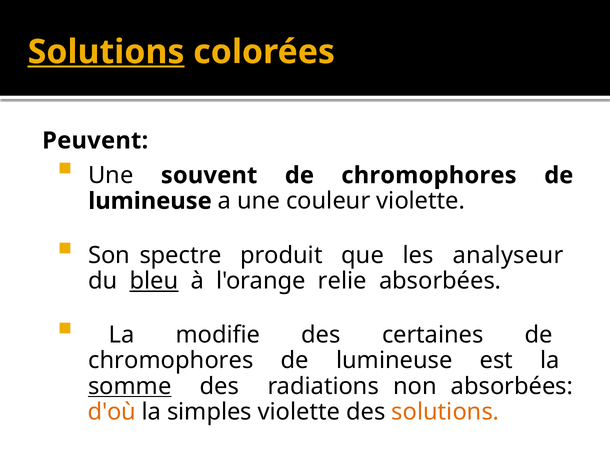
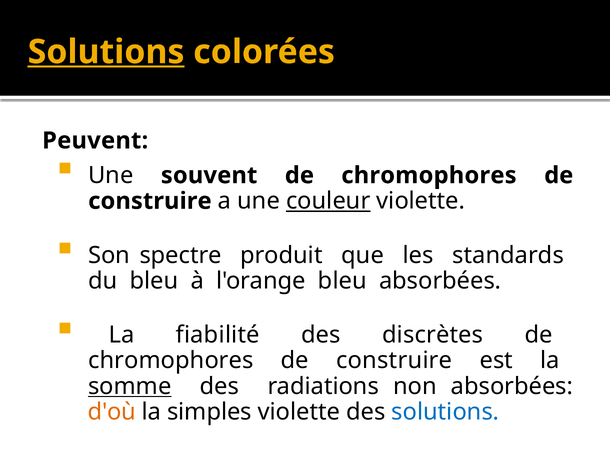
lumineuse: lumineuse -> construire (150, 201)
couleur underline: none -> present (328, 201)
analyseur: analyseur -> standards (508, 255)
bleu underline: present -> none (154, 281)
l'orange relie: relie -> bleu (342, 281)
modifie: modifie -> fiabilité (218, 335)
certaines: certaines -> discrètes (433, 335)
lumineuse: lumineuse -> construire (394, 360)
solutions colour: orange -> blue (445, 412)
